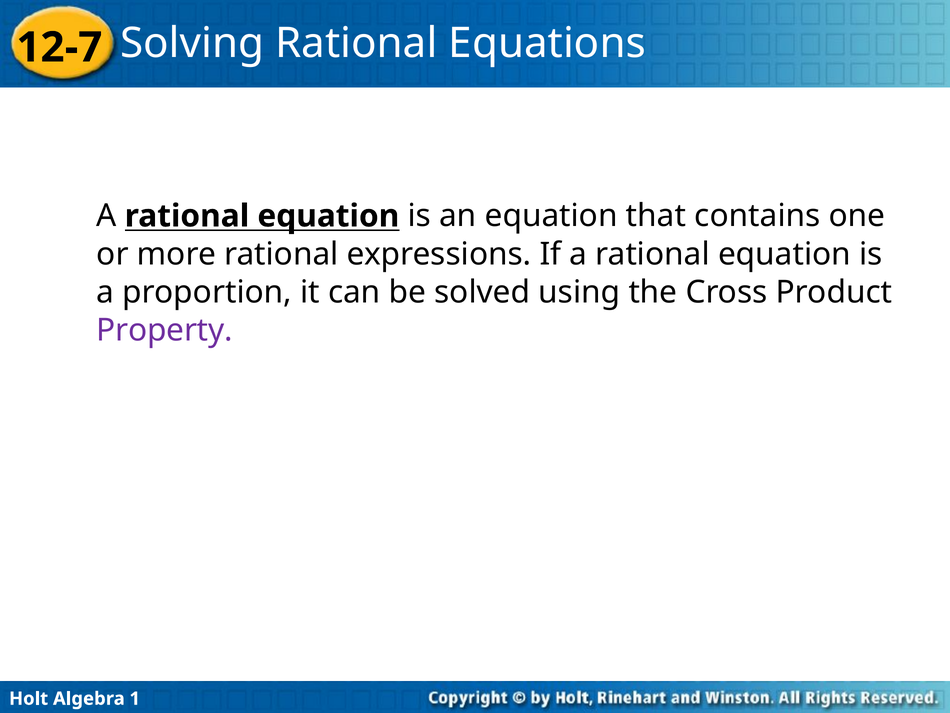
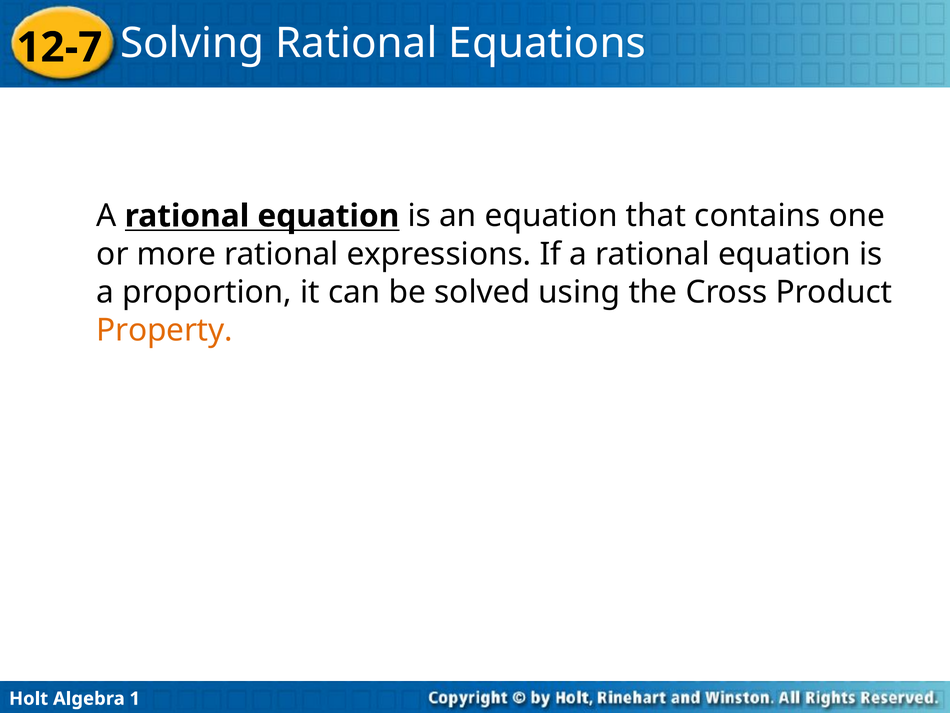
Property colour: purple -> orange (164, 330)
